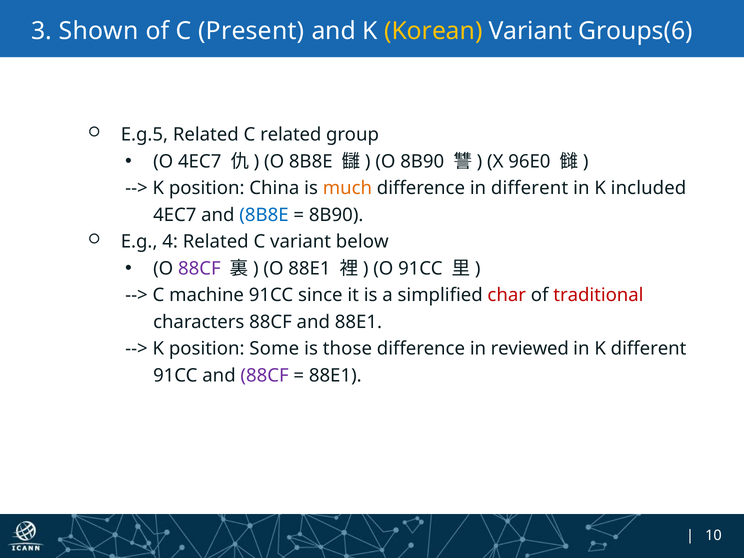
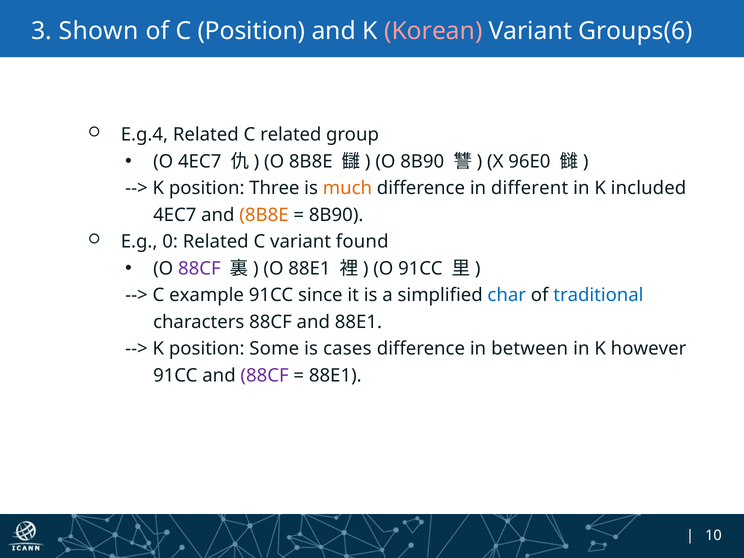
C Present: Present -> Position (251, 31)
Korean colour: yellow -> pink (433, 31)
E.g.5: E.g.5 -> E.g.4 (144, 135)
China: China -> Three (274, 188)
8B8E colour: blue -> orange (264, 215)
4: 4 -> 0 (170, 242)
below: below -> found (362, 242)
machine: machine -> example (207, 295)
char colour: red -> blue (507, 295)
traditional colour: red -> blue (598, 295)
those: those -> cases (347, 349)
reviewed: reviewed -> between (530, 349)
K different: different -> however (649, 349)
